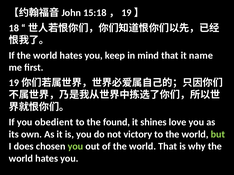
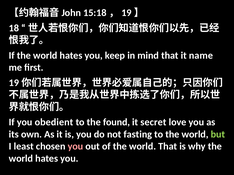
shines: shines -> secret (153, 123)
victory: victory -> fasting (138, 135)
does: does -> least (24, 147)
you colour: light green -> pink (75, 147)
